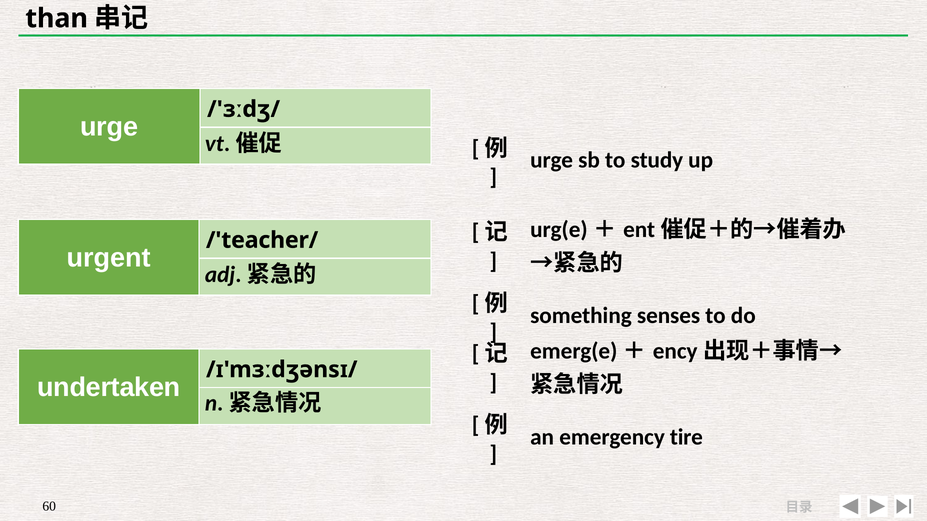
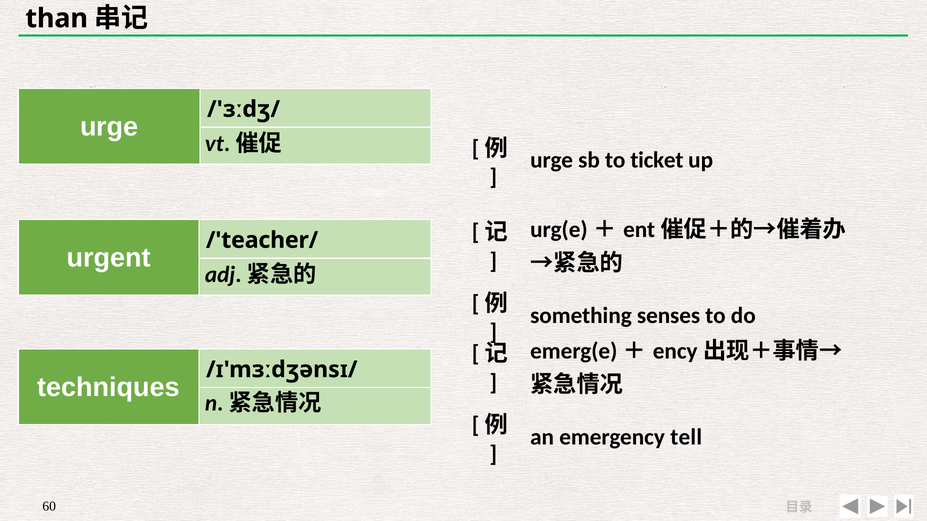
study: study -> ticket (657, 160)
undertaken: undertaken -> techniques (109, 388)
tire: tire -> tell (686, 438)
